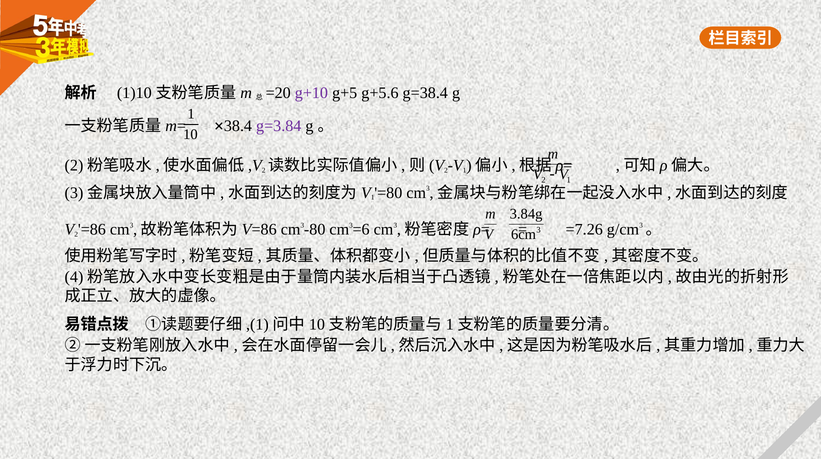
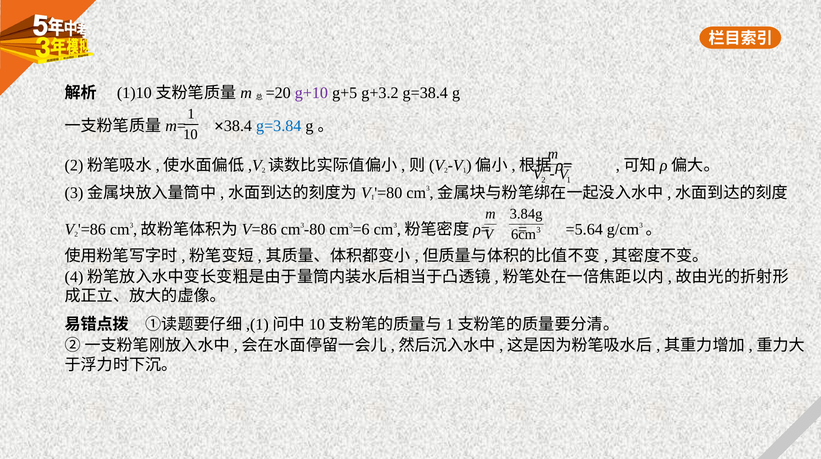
g+5.6: g+5.6 -> g+3.2 (380, 93)
g=3.84 colour: purple -> blue (279, 126)
=7.26: =7.26 -> =5.64 (584, 229)
